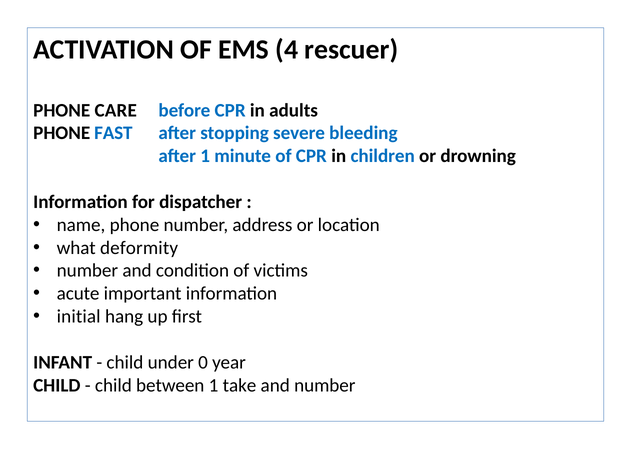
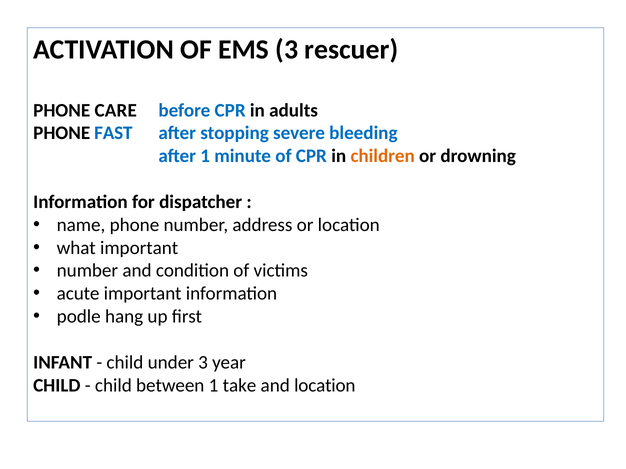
EMS 4: 4 -> 3 (287, 49)
children colour: blue -> orange (383, 156)
what deformity: deformity -> important (139, 248)
initial: initial -> podle (79, 317)
under 0: 0 -> 3 (203, 363)
and number: number -> location (325, 386)
